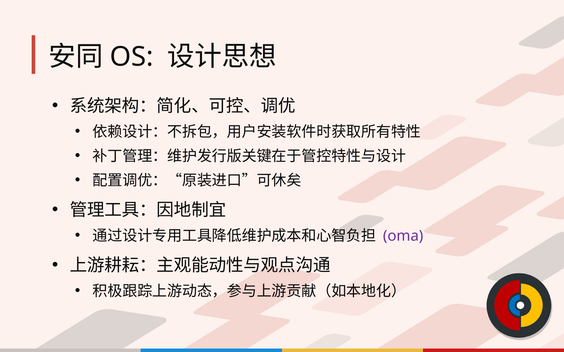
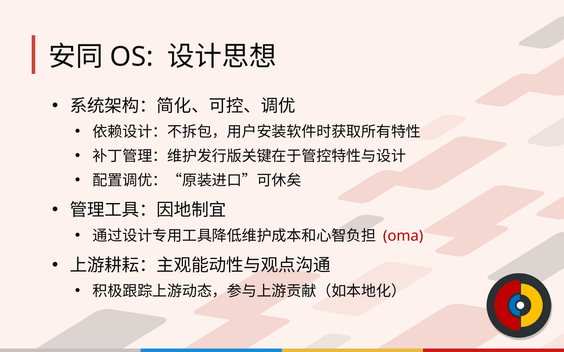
oma colour: purple -> red (403, 236)
